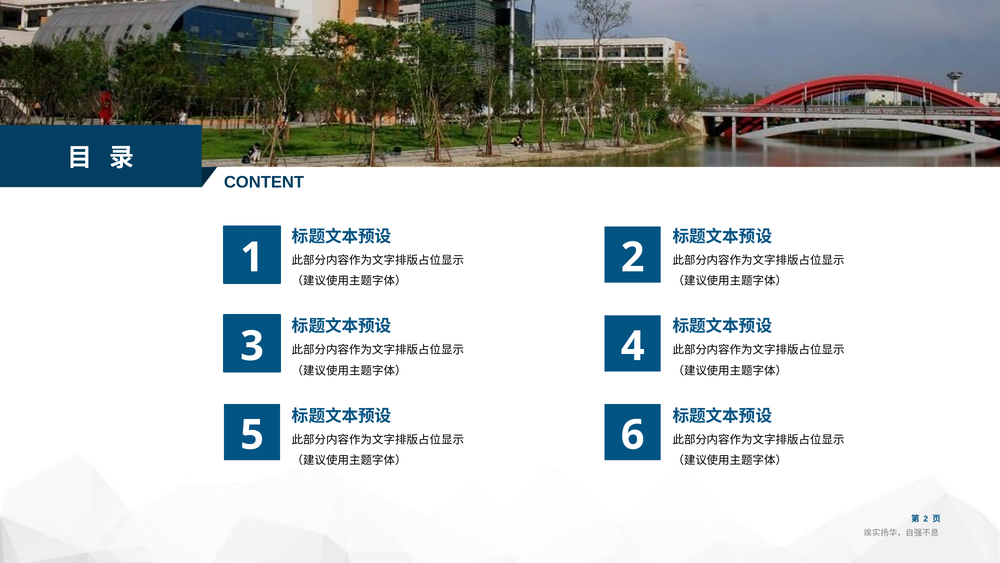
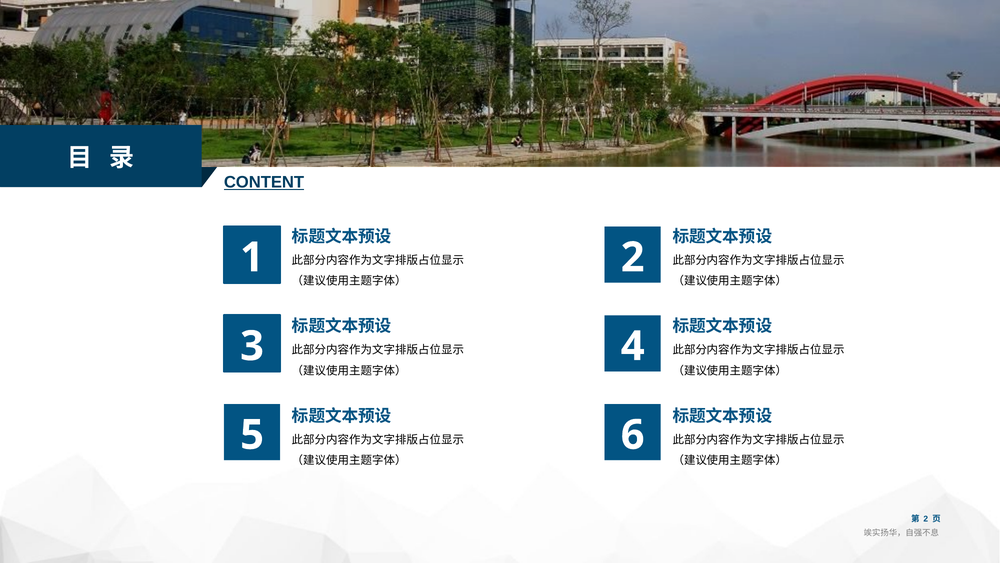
CONTENT underline: none -> present (264, 182)
